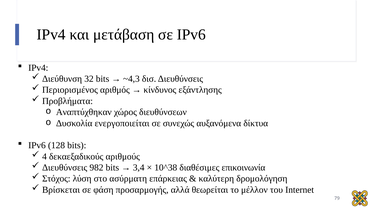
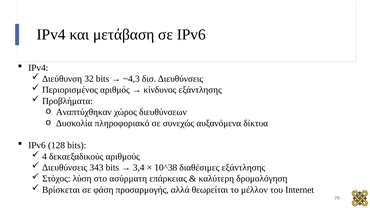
ενεργοποιείται: ενεργοποιείται -> πληροφοριακό (122, 123)
982: 982 -> 343 (96, 168)
διαθέσιμες επικοινωνία: επικοινωνία -> εξάντλησης (243, 168)
